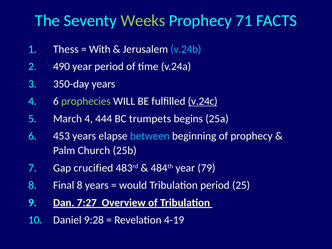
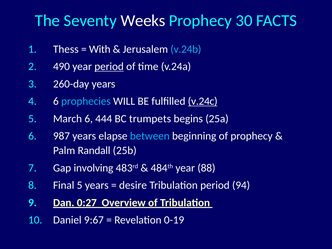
Weeks colour: light green -> white (143, 21)
71: 71 -> 30 (244, 21)
period underline: none -> present (109, 66)
350-day: 350-day -> 260-day (71, 84)
prophecies colour: light green -> light blue (86, 101)
March 4: 4 -> 6 (89, 119)
453: 453 -> 987 (61, 136)
Church: Church -> Randall (94, 151)
crucified: crucified -> involving (93, 168)
79: 79 -> 88 (206, 168)
Final 8: 8 -> 5 (80, 185)
would: would -> desire (133, 185)
25: 25 -> 94 (241, 185)
7:27: 7:27 -> 0:27 (87, 203)
9:28: 9:28 -> 9:67 (94, 220)
4-19: 4-19 -> 0-19 (174, 220)
